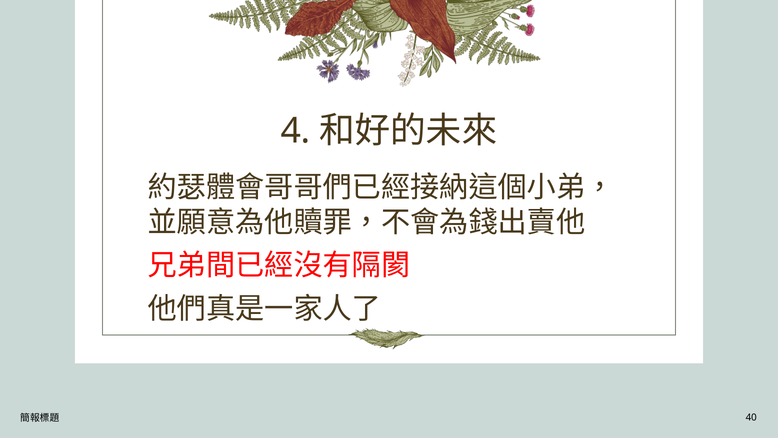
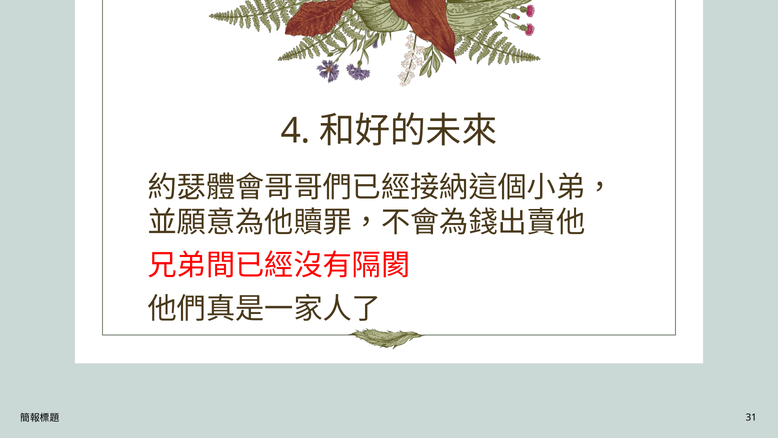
40: 40 -> 31 (751, 417)
